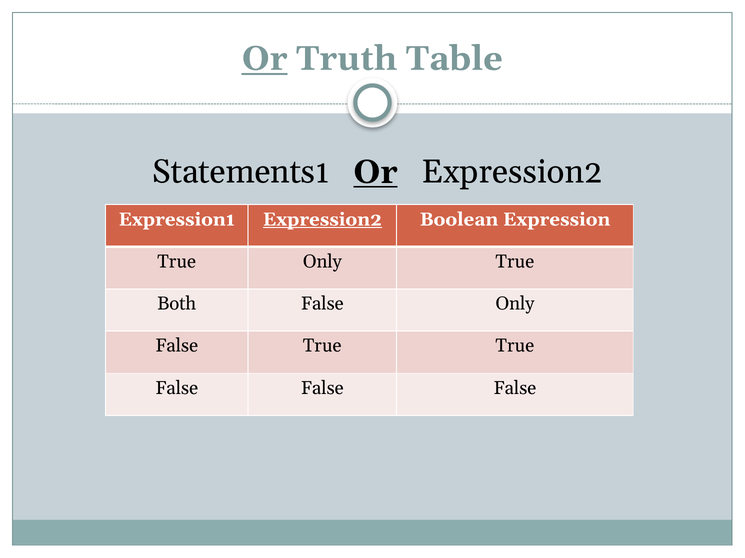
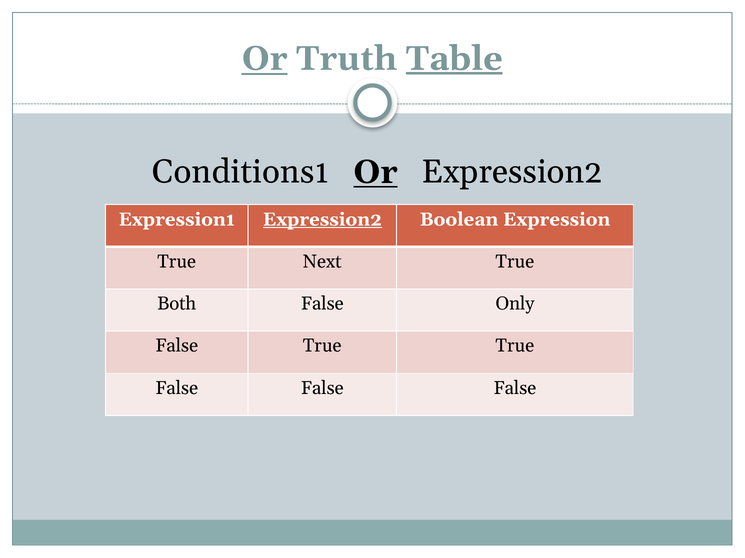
Table underline: none -> present (454, 59)
Statements1: Statements1 -> Conditions1 (241, 172)
True Only: Only -> Next (322, 262)
